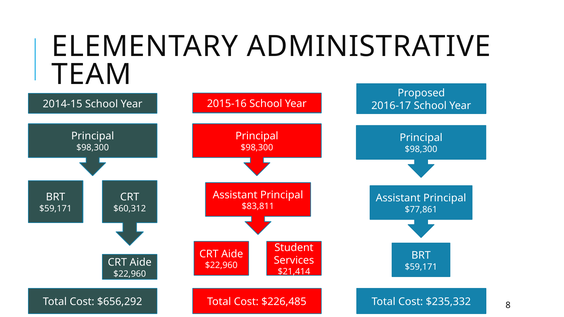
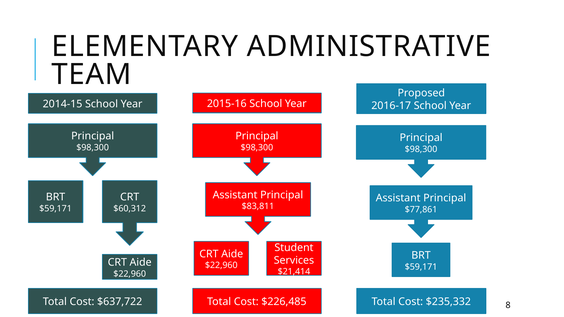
$656,292: $656,292 -> $637,722 (120, 302)
